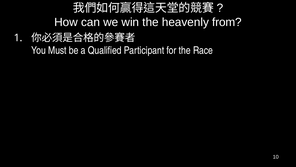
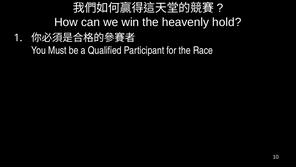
from: from -> hold (227, 22)
